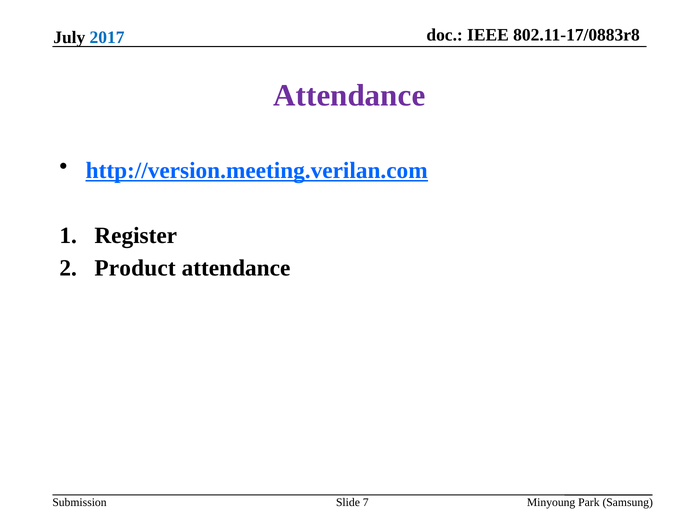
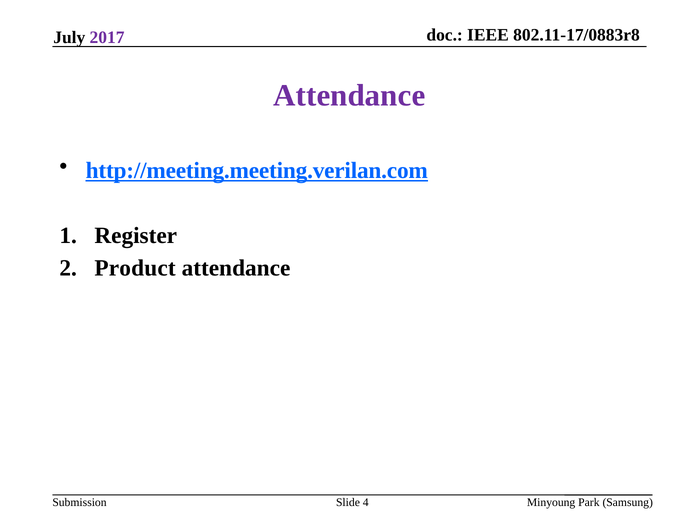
2017 colour: blue -> purple (107, 37)
http://version.meeting.verilan.com: http://version.meeting.verilan.com -> http://meeting.meeting.verilan.com (257, 171)
7: 7 -> 4 (366, 503)
